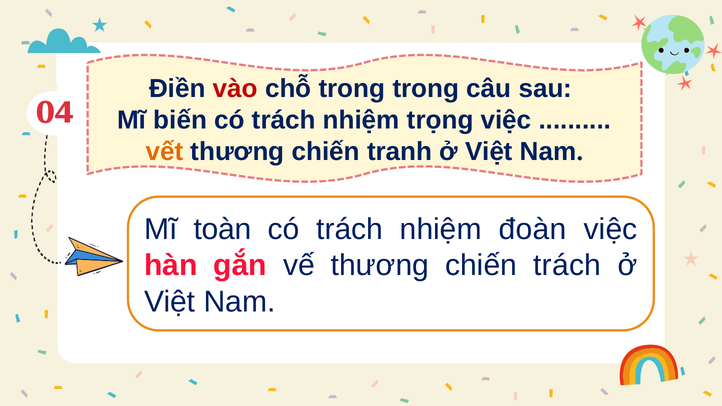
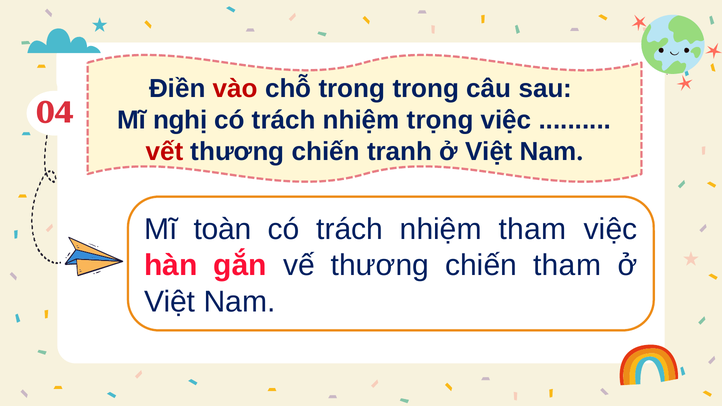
biến: biến -> nghị (180, 120)
vết colour: orange -> red (164, 151)
nhiệm đoàn: đoàn -> tham (533, 230)
chiến trách: trách -> tham (567, 266)
